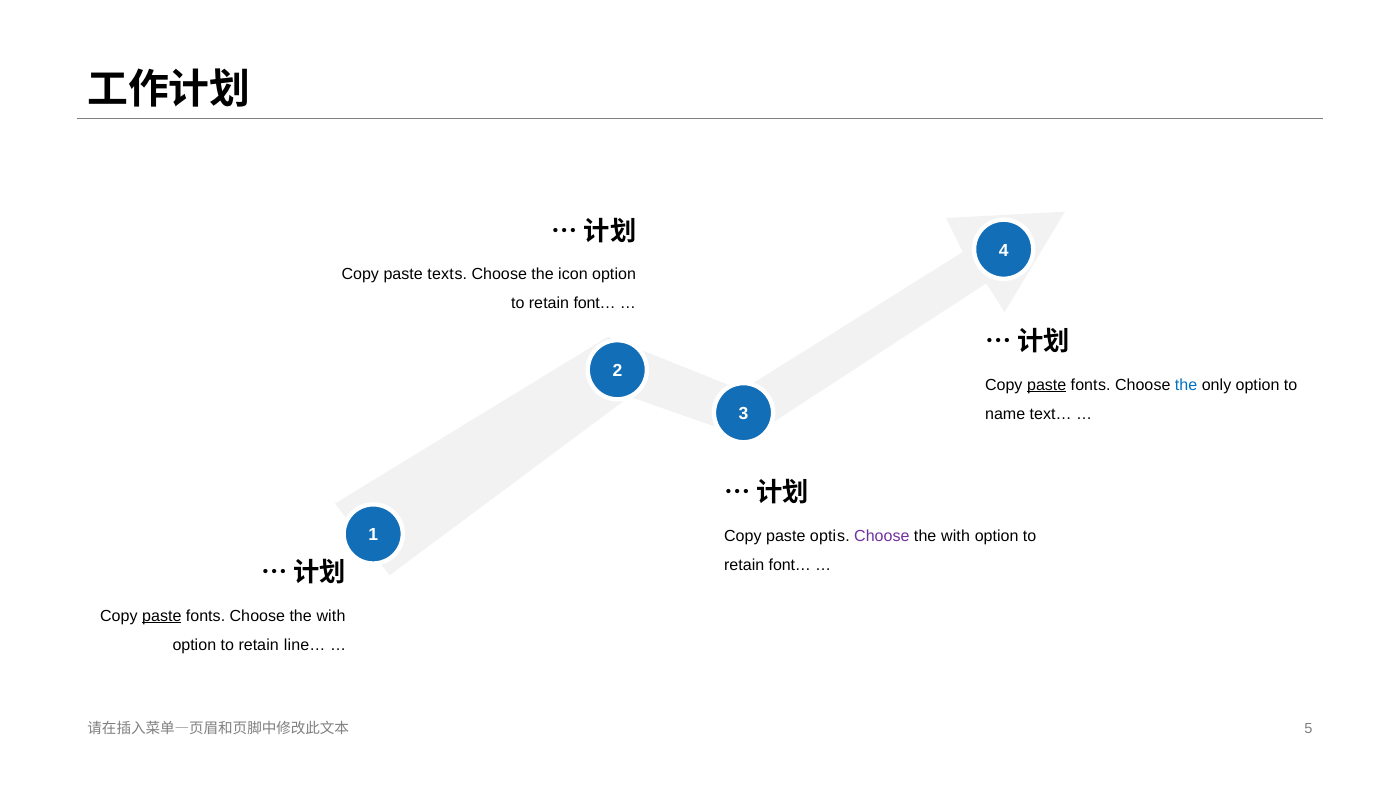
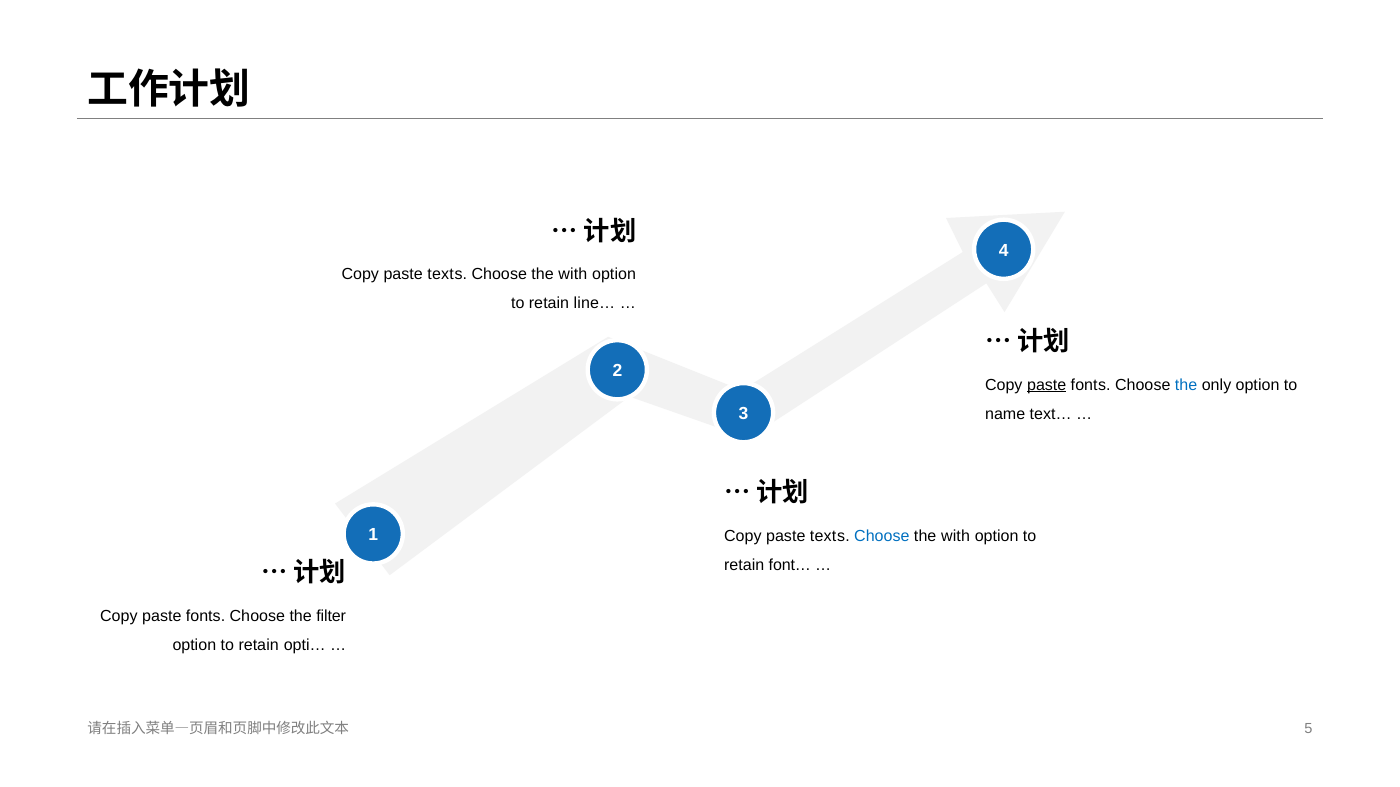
icon: icon -> with (573, 275)
font…: font… -> line… (594, 304)
opti: opti -> text (823, 536)
Choose colour: purple -> blue (882, 536)
paste underline: present -> none (162, 616)
fonts Choose the with: with -> filter (331, 616)
line…: line… -> opti… (305, 645)
